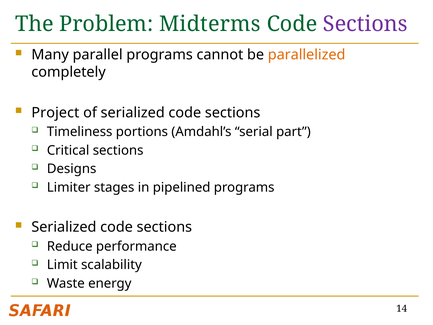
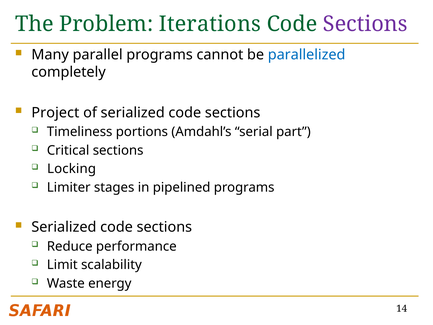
Midterms: Midterms -> Iterations (210, 24)
parallelized colour: orange -> blue (307, 55)
Designs: Designs -> Locking (72, 169)
